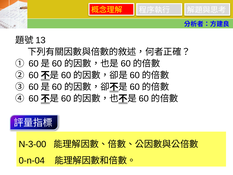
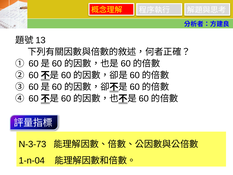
N-3-00: N-3-00 -> N-3-73 (33, 144)
0-n-04: 0-n-04 -> 1-n-04 (32, 160)
